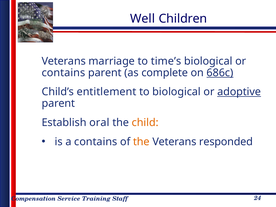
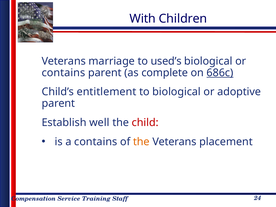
Well: Well -> With (143, 19)
time’s: time’s -> used’s (166, 61)
adoptive underline: present -> none (239, 92)
oral: oral -> well (99, 123)
child colour: orange -> red (145, 123)
responded: responded -> placement (226, 142)
